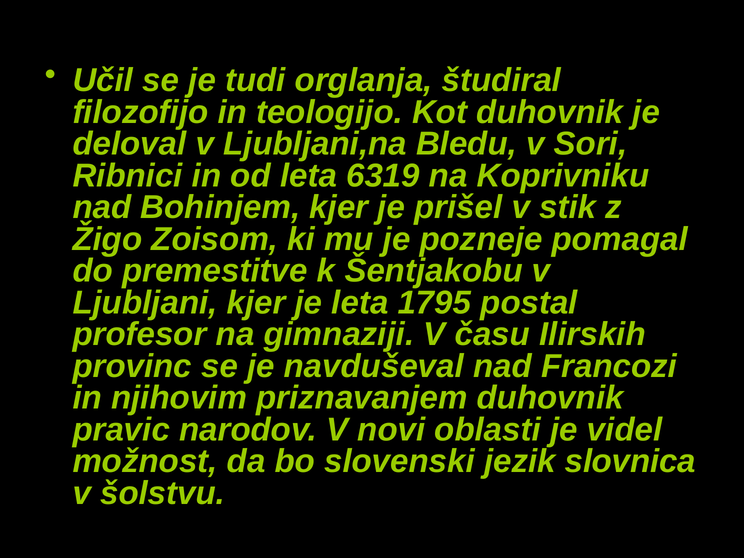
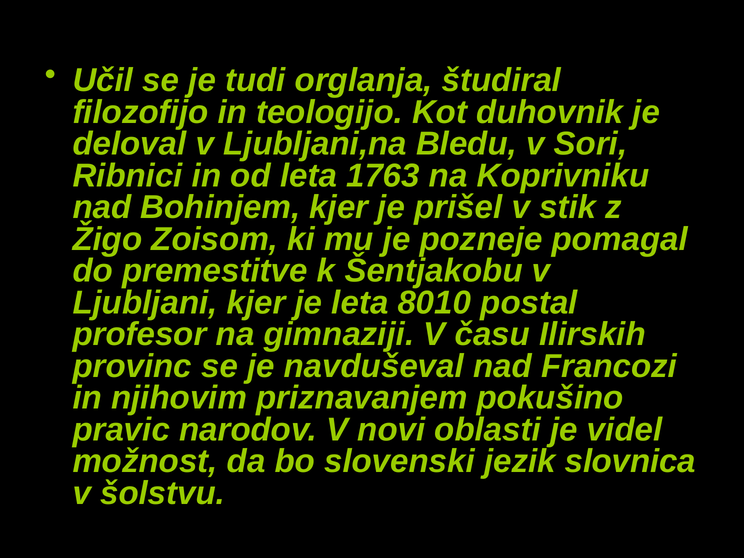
6319: 6319 -> 1763 (383, 176)
1795: 1795 -> 8010 (434, 303)
priznavanjem duhovnik: duhovnik -> pokušino (550, 398)
